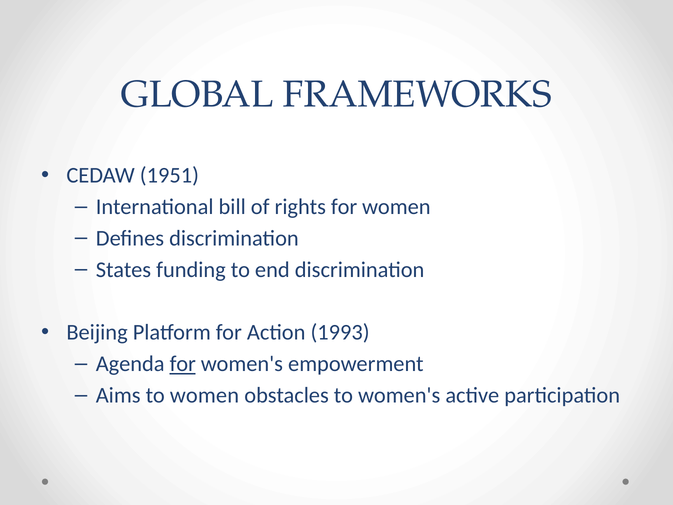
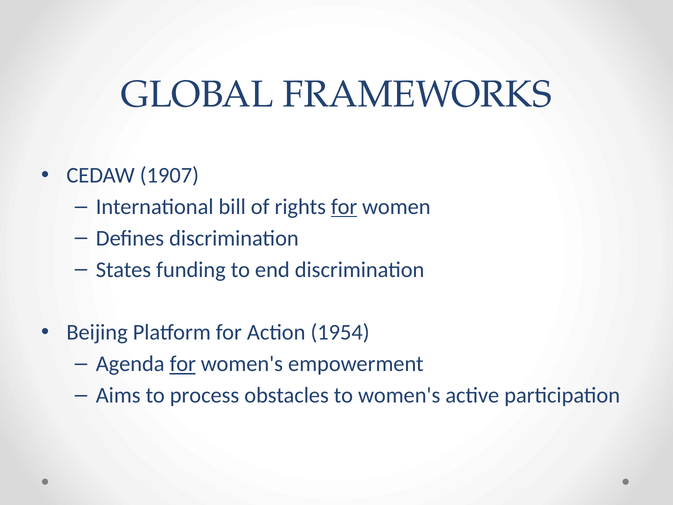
1951: 1951 -> 1907 (169, 175)
for underline: none -> present (344, 207)
1993: 1993 -> 1954 (340, 332)
to women: women -> process (205, 395)
